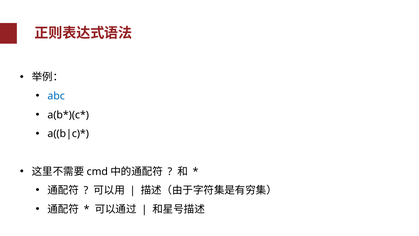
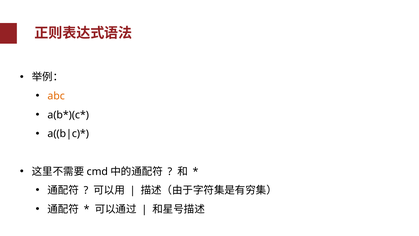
abc colour: blue -> orange (56, 96)
